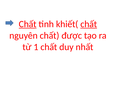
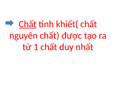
chất underline: present -> none (89, 24)
